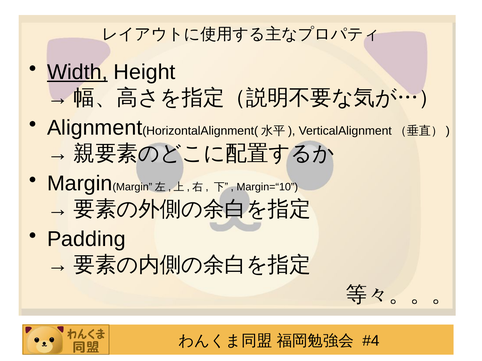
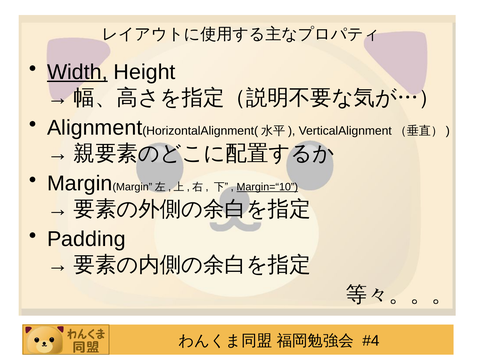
Margin=“10 underline: none -> present (267, 187)
